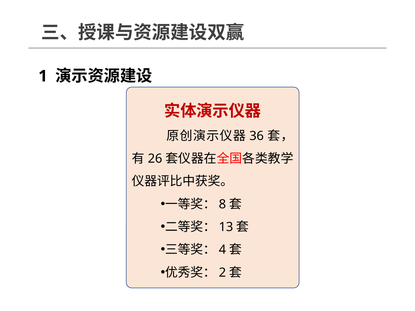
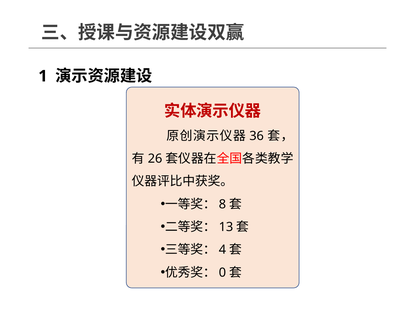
2: 2 -> 0 (222, 273)
